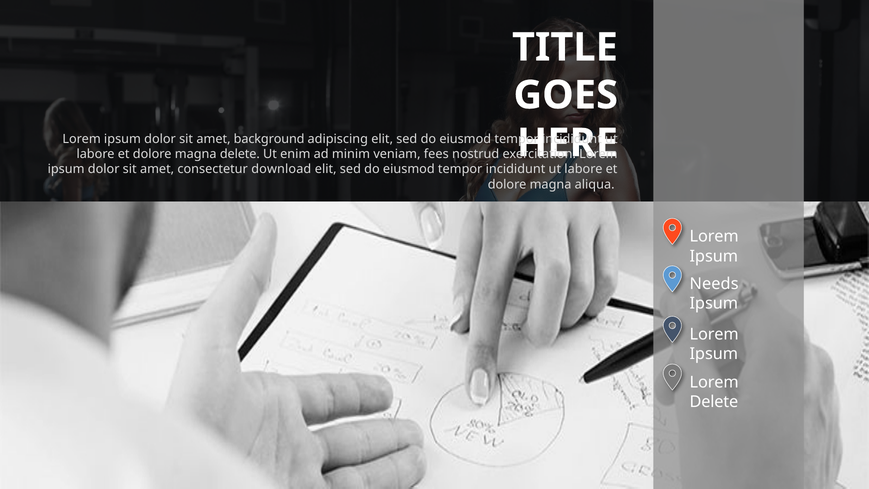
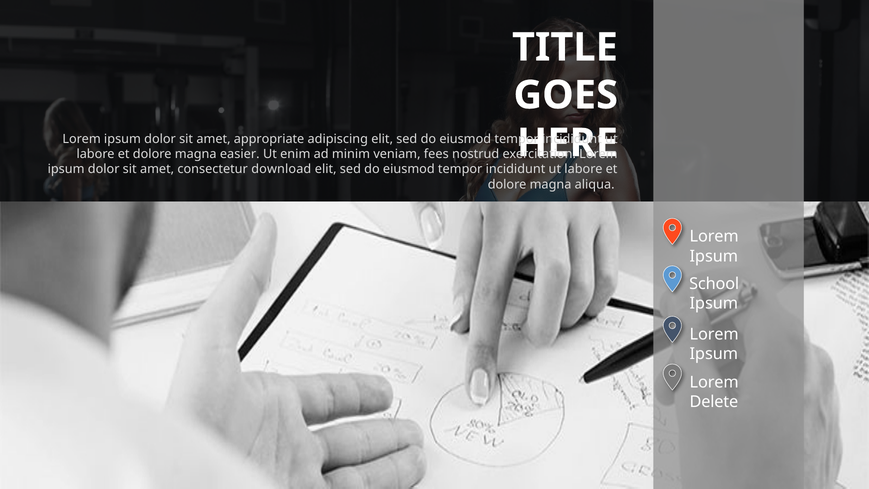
background: background -> appropriate (269, 139)
magna delete: delete -> easier (240, 154)
Needs: Needs -> School (714, 284)
